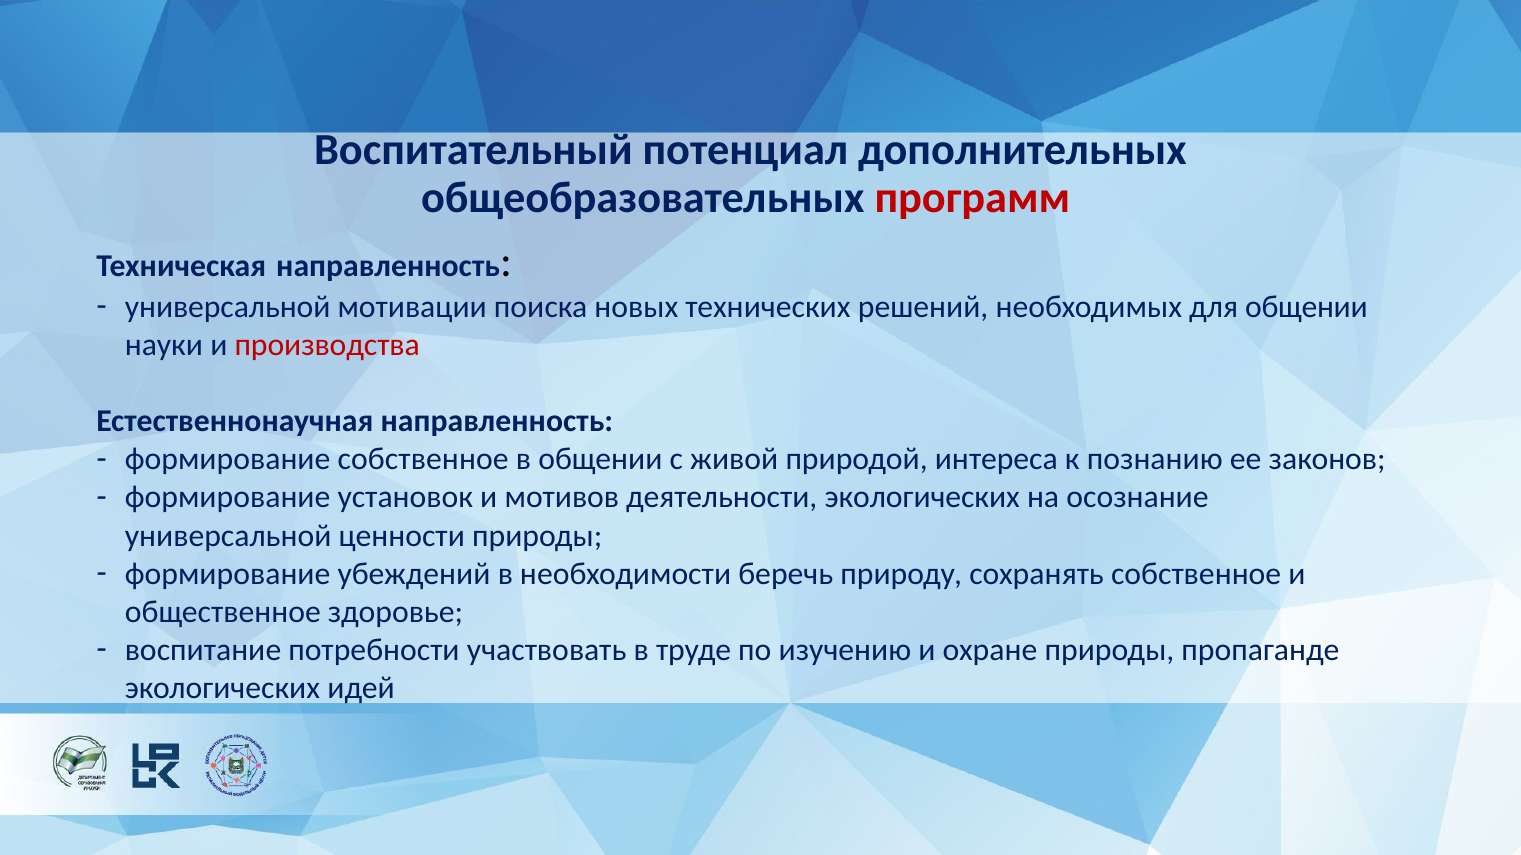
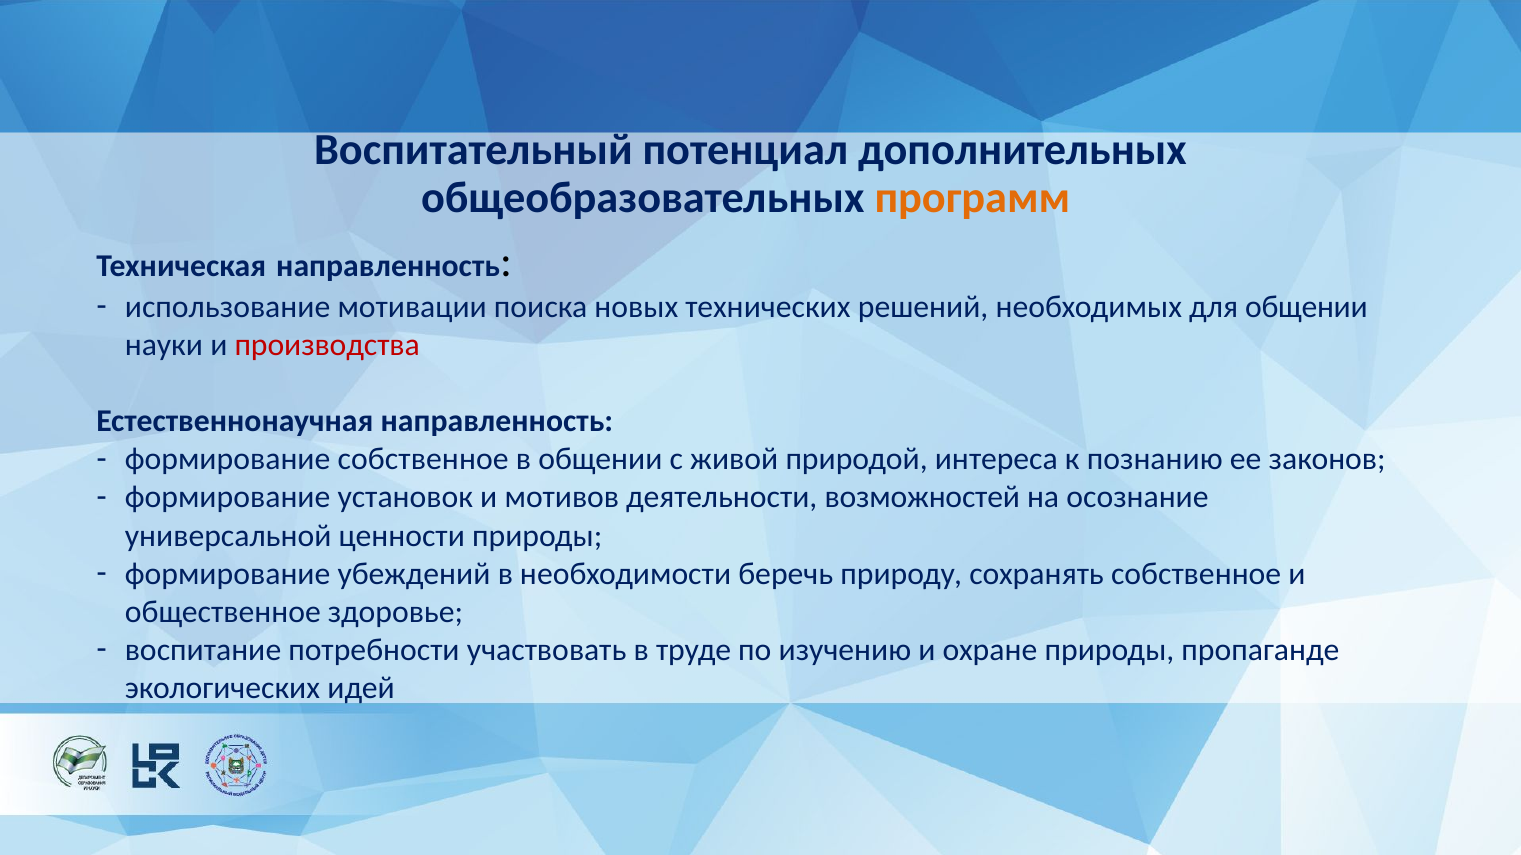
программ colour: red -> orange (972, 198)
универсальной: универсальной -> использование (228, 307)
деятельности экологических: экологических -> возможностей (922, 498)
